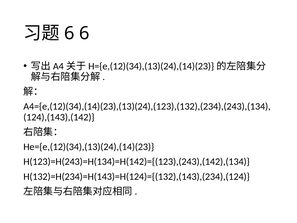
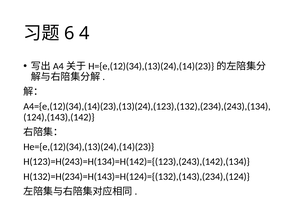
6: 6 -> 4 (84, 33)
